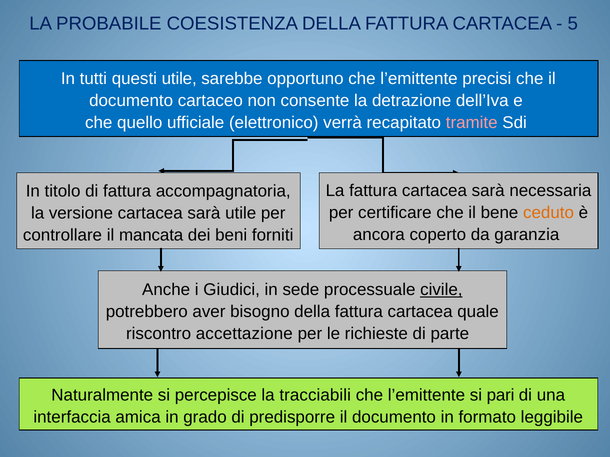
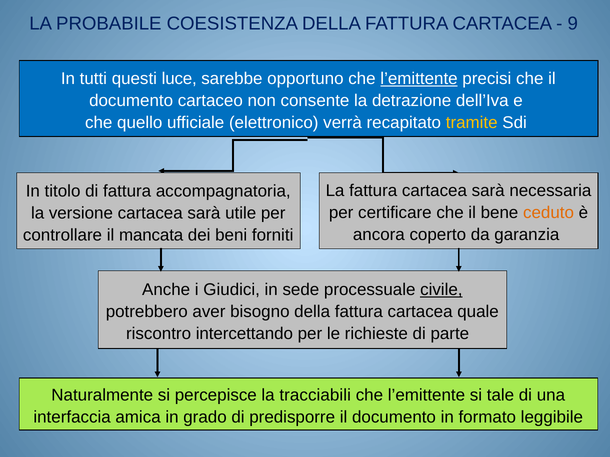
5: 5 -> 9 (573, 23)
questi utile: utile -> luce (179, 79)
l’emittente underline: none -> present (419, 79)
tramite colour: pink -> yellow (472, 123)
accettazione: accettazione -> intercettando (244, 334)
pari: pari -> tale (500, 395)
